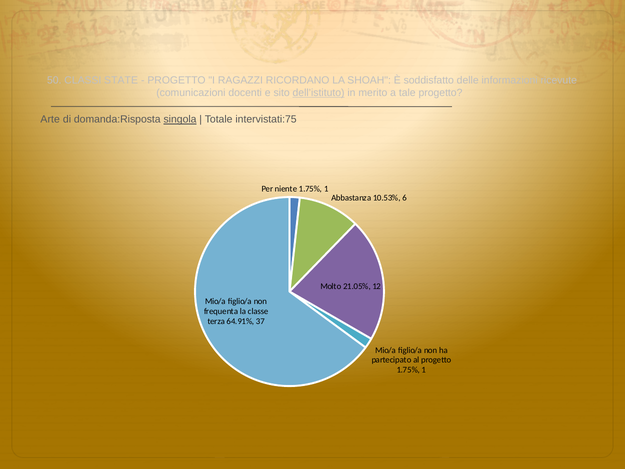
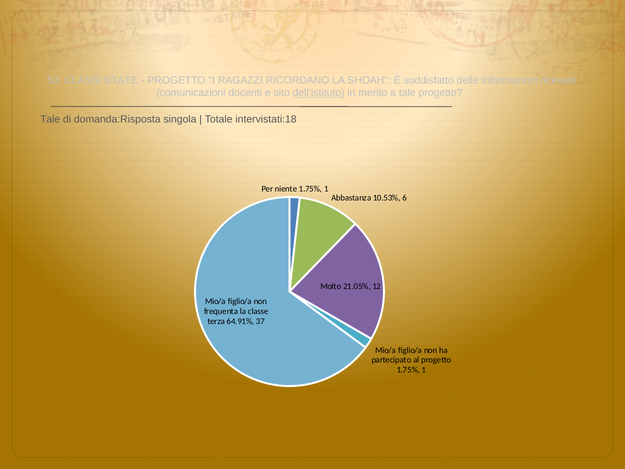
Arte: Arte -> Tale (50, 119)
singola underline: present -> none (180, 119)
intervistati:75: intervistati:75 -> intervistati:18 (266, 119)
